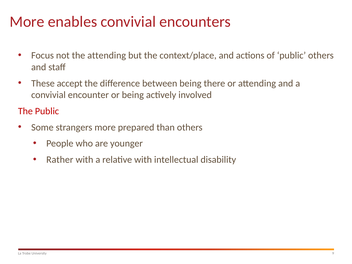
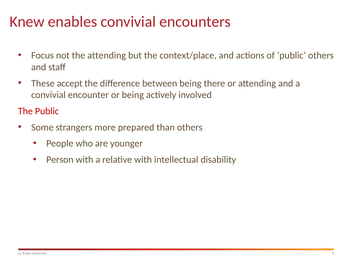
More: More -> Knew (27, 22)
Rather: Rather -> Person (60, 160)
